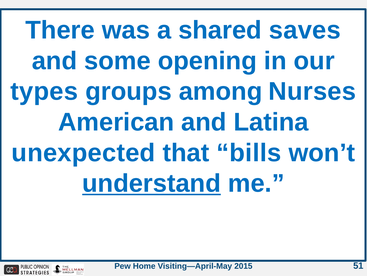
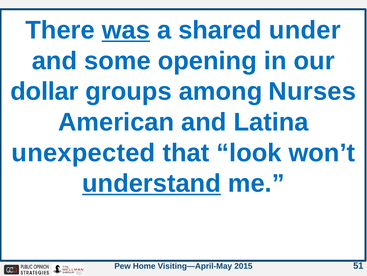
was underline: none -> present (126, 30)
saves: saves -> under (305, 30)
types: types -> dollar (44, 91)
bills: bills -> look (249, 152)
